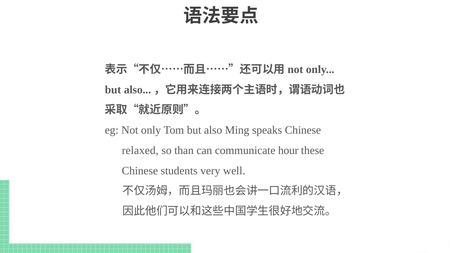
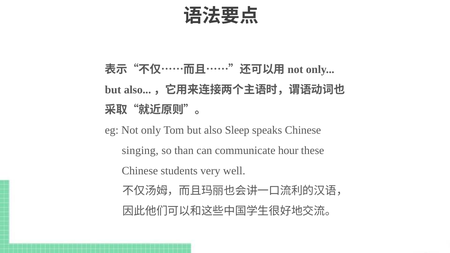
Ming: Ming -> Sleep (237, 130)
relaxed: relaxed -> singing (140, 150)
